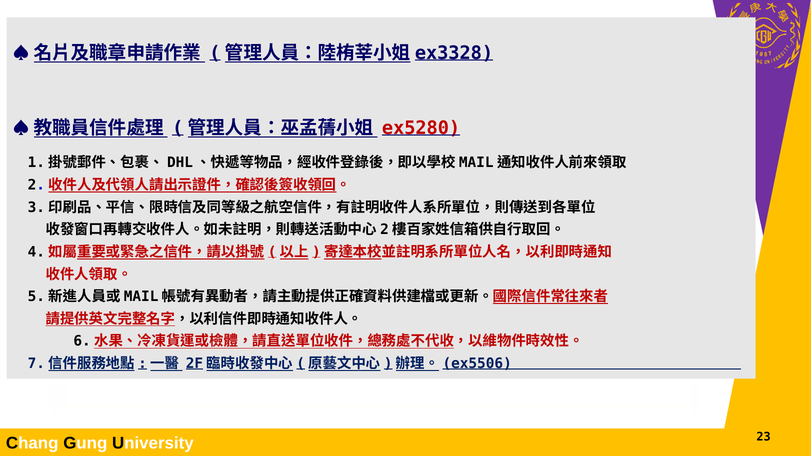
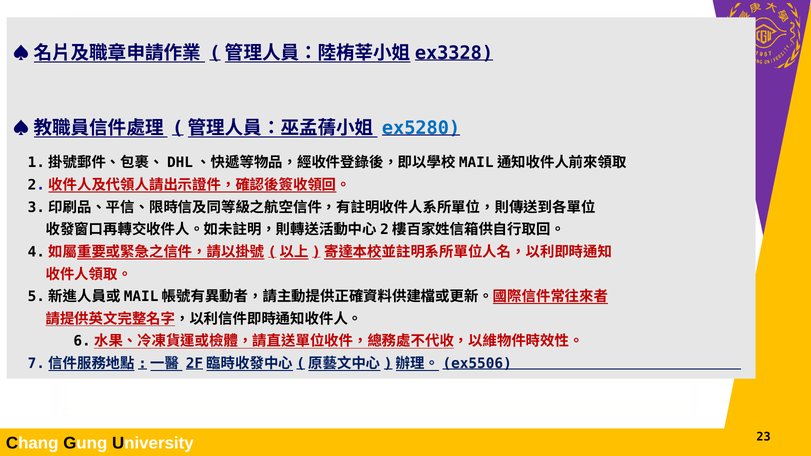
ex5280 colour: red -> blue (421, 128)
